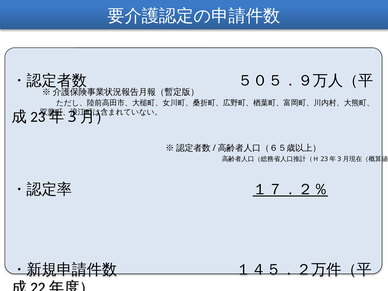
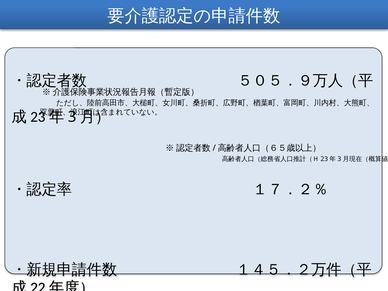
１７．２％ underline: present -> none (290, 189)
